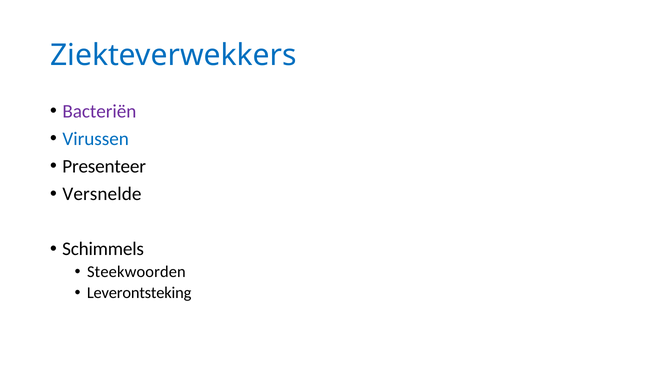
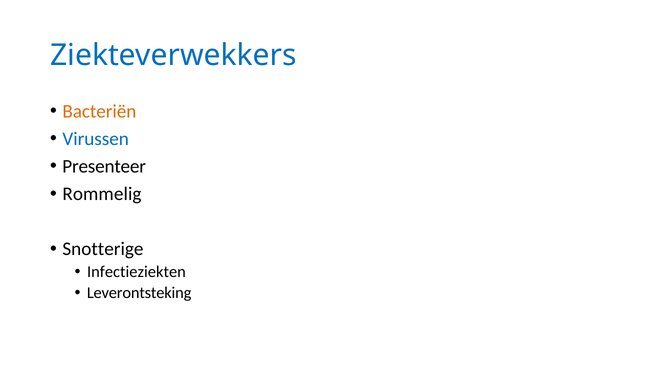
Bacteriën colour: purple -> orange (99, 111)
Versnelde: Versnelde -> Rommelig (102, 194)
Schimmels: Schimmels -> Snotterige (103, 249)
Steekwoorden: Steekwoorden -> Infectieziekten (136, 271)
